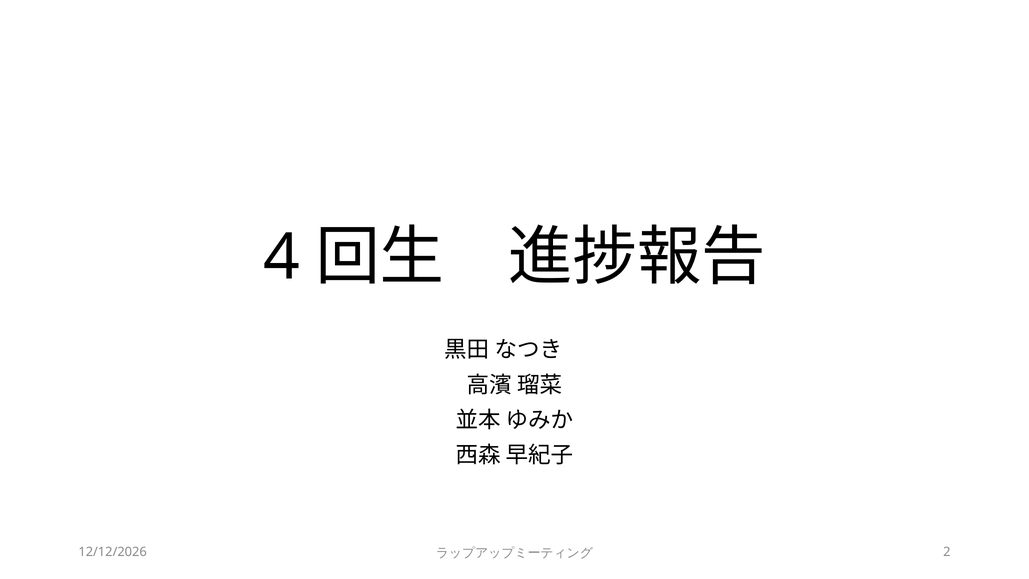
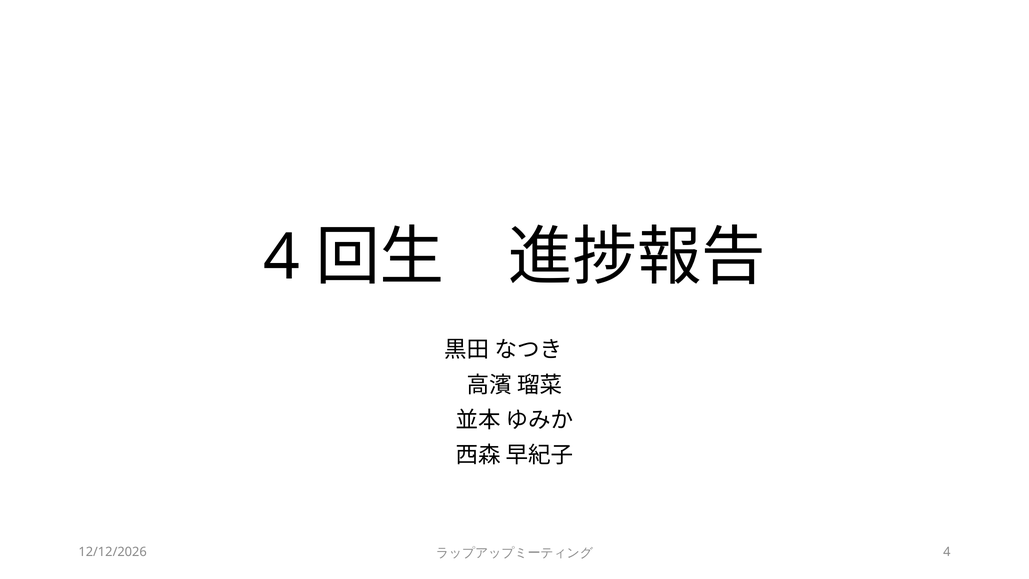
2: 2 -> 4 (947, 552)
